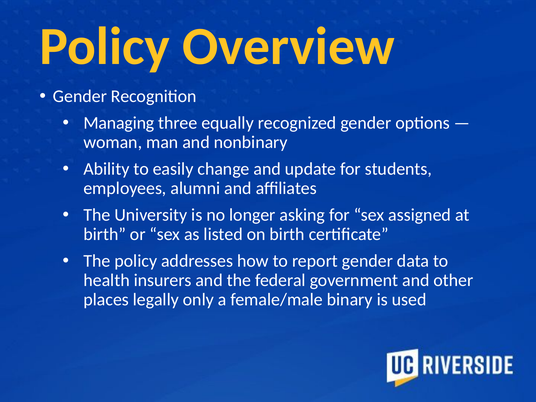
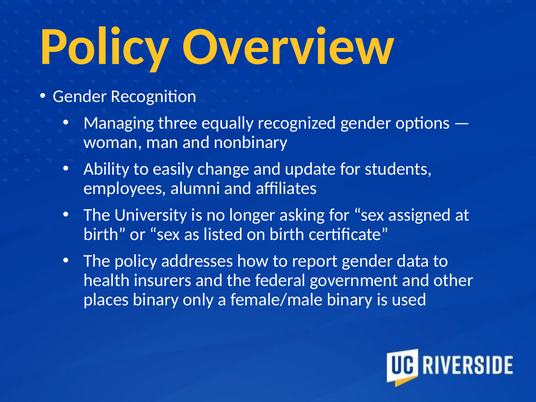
places legally: legally -> binary (156, 300)
